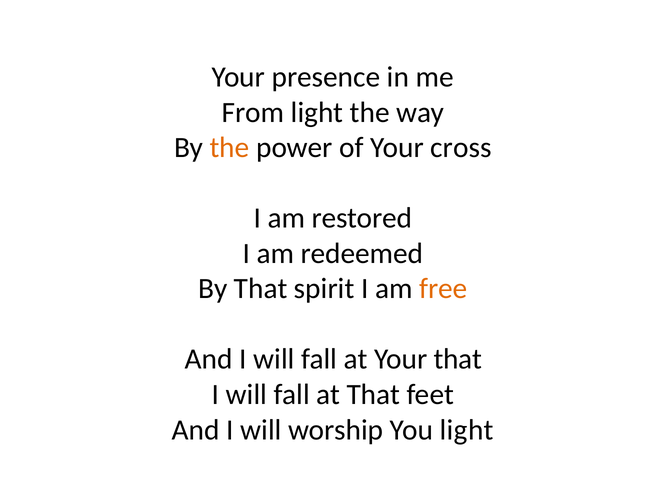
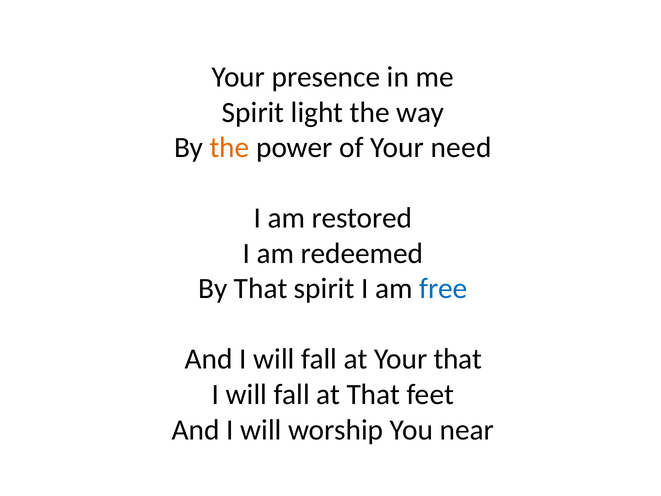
From: From -> Spirit (253, 112)
cross: cross -> need (461, 148)
free colour: orange -> blue (443, 289)
You light: light -> near (467, 430)
